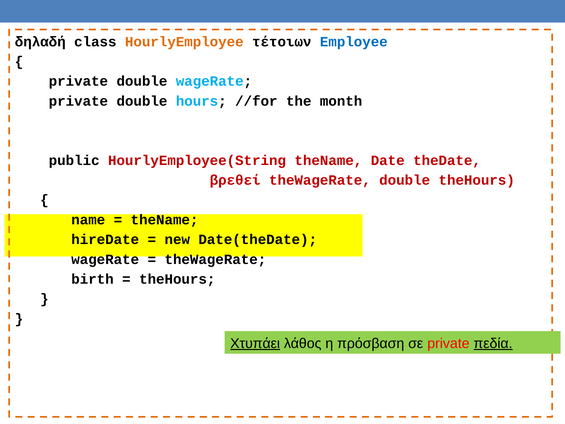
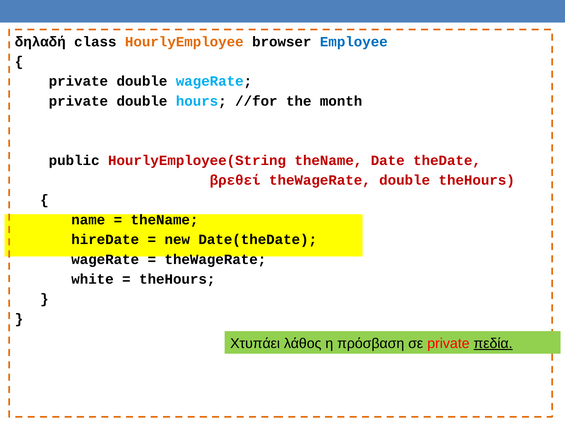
τέτοιων: τέτοιων -> browser (282, 42)
birth: birth -> white (93, 279)
Χτυπάει underline: present -> none (255, 343)
